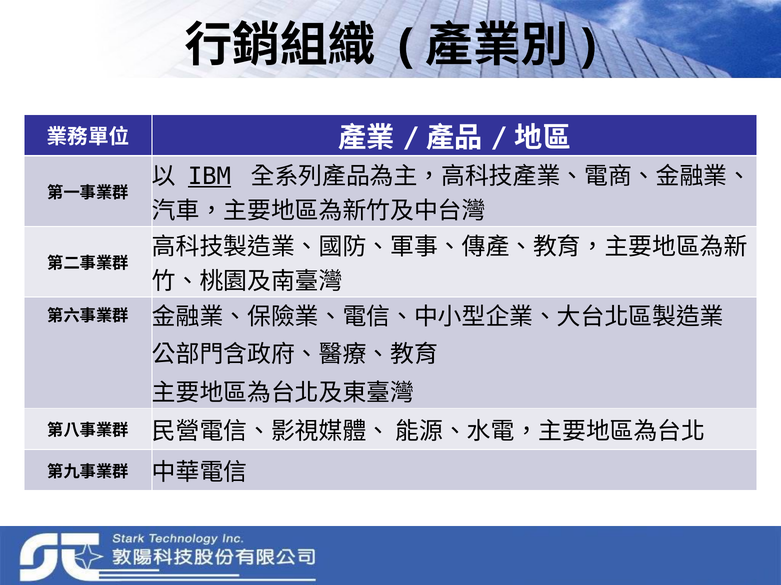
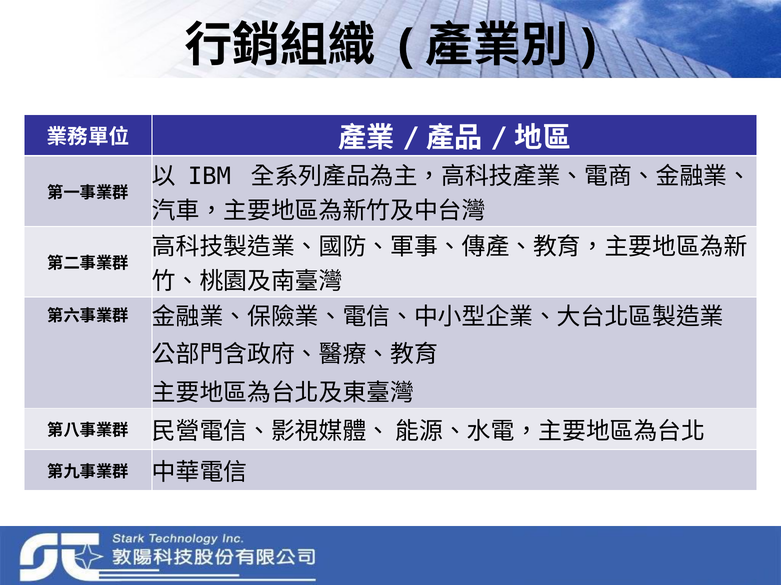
IBM underline: present -> none (209, 177)
